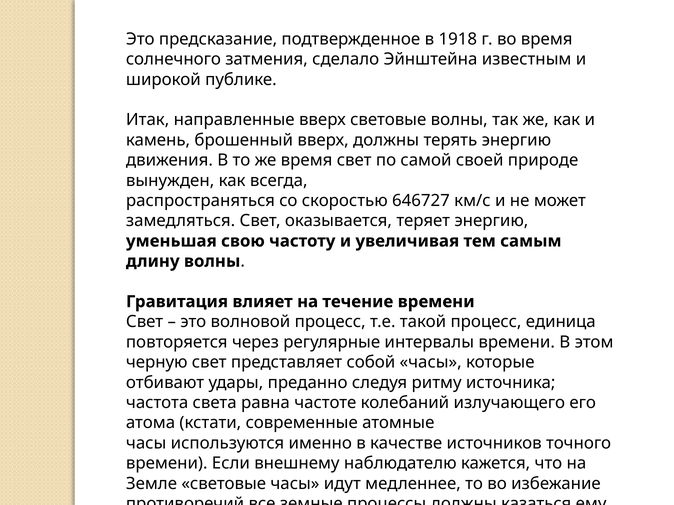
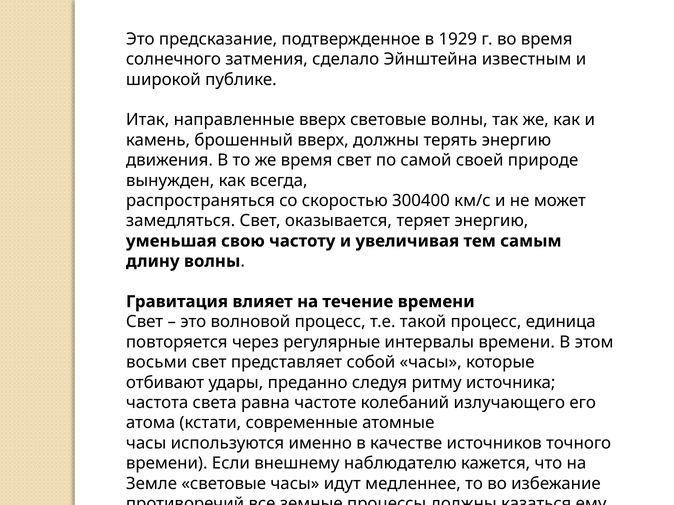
1918: 1918 -> 1929 (458, 39)
646727: 646727 -> 300400 (421, 201)
черную: черную -> восьми (157, 363)
